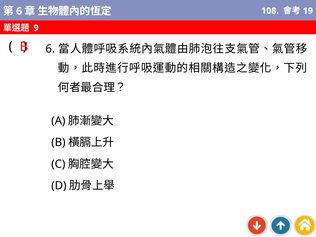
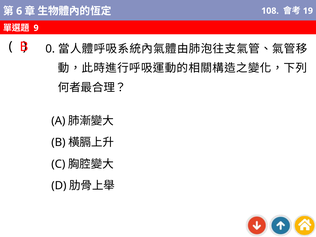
6: 6 -> 0 (50, 49)
